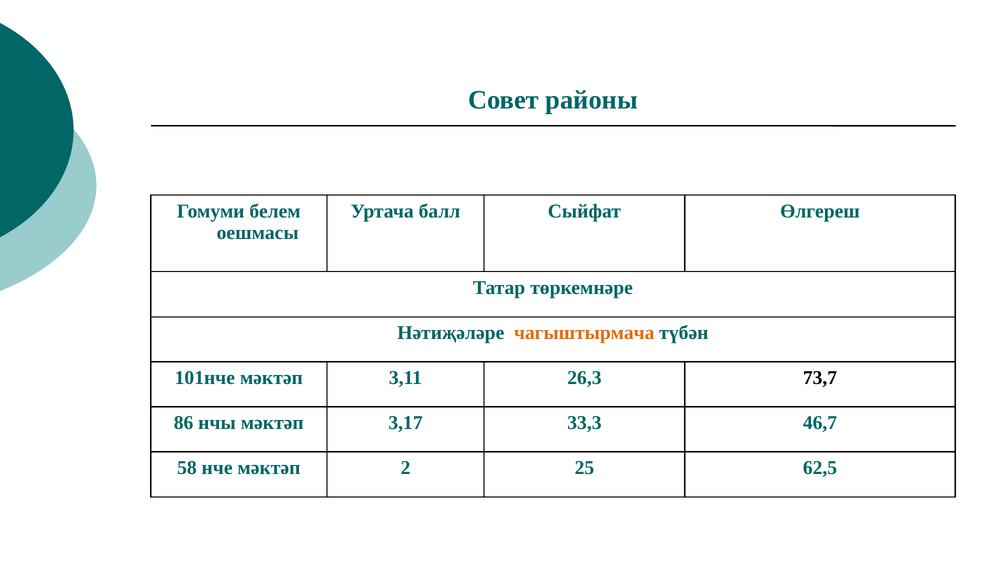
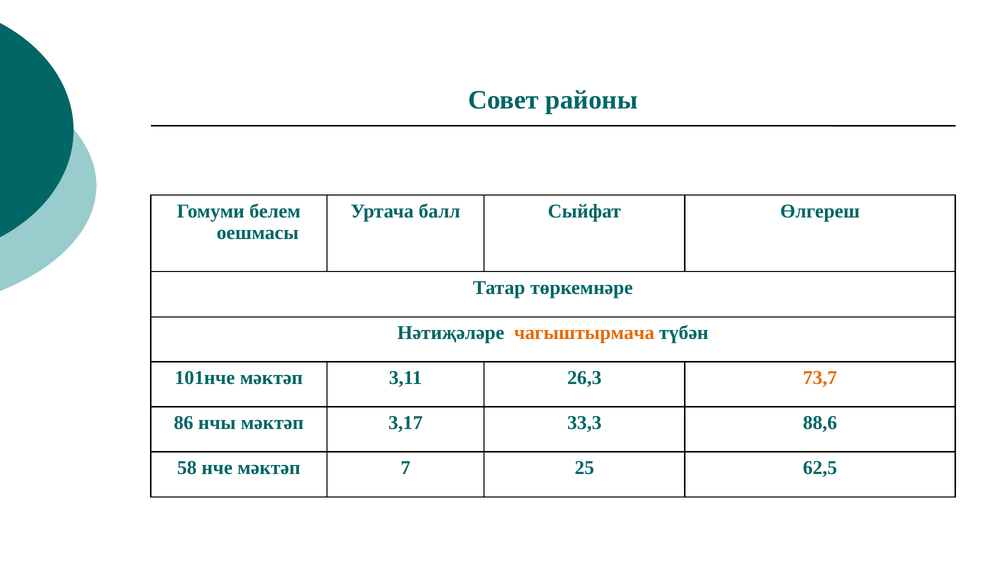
73,7 colour: black -> orange (820, 378)
46,7: 46,7 -> 88,6 (820, 423)
2: 2 -> 7 (406, 468)
